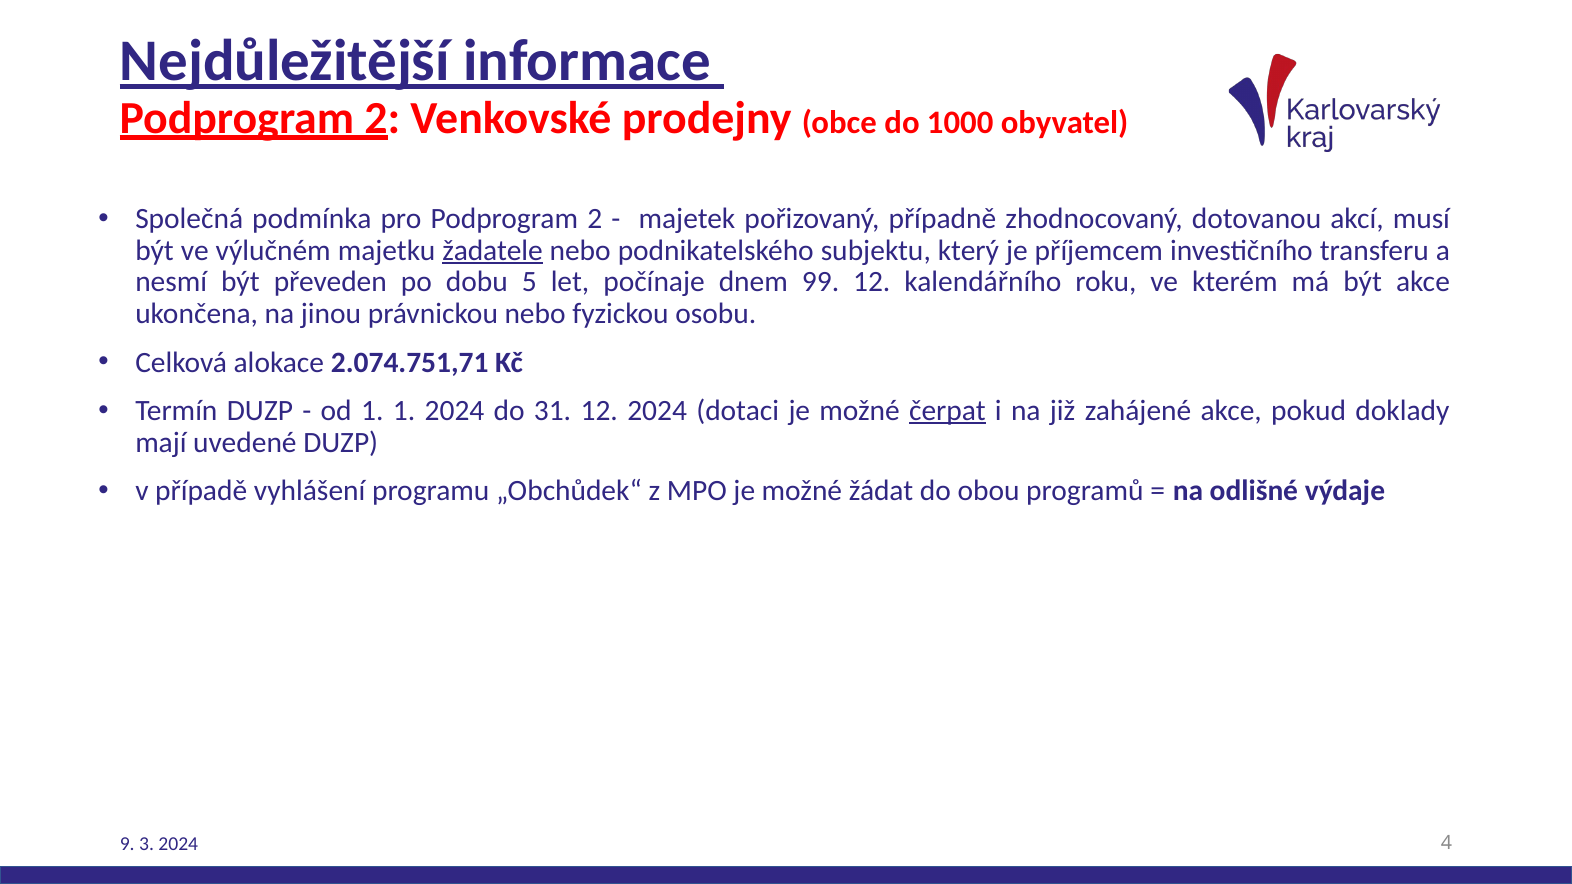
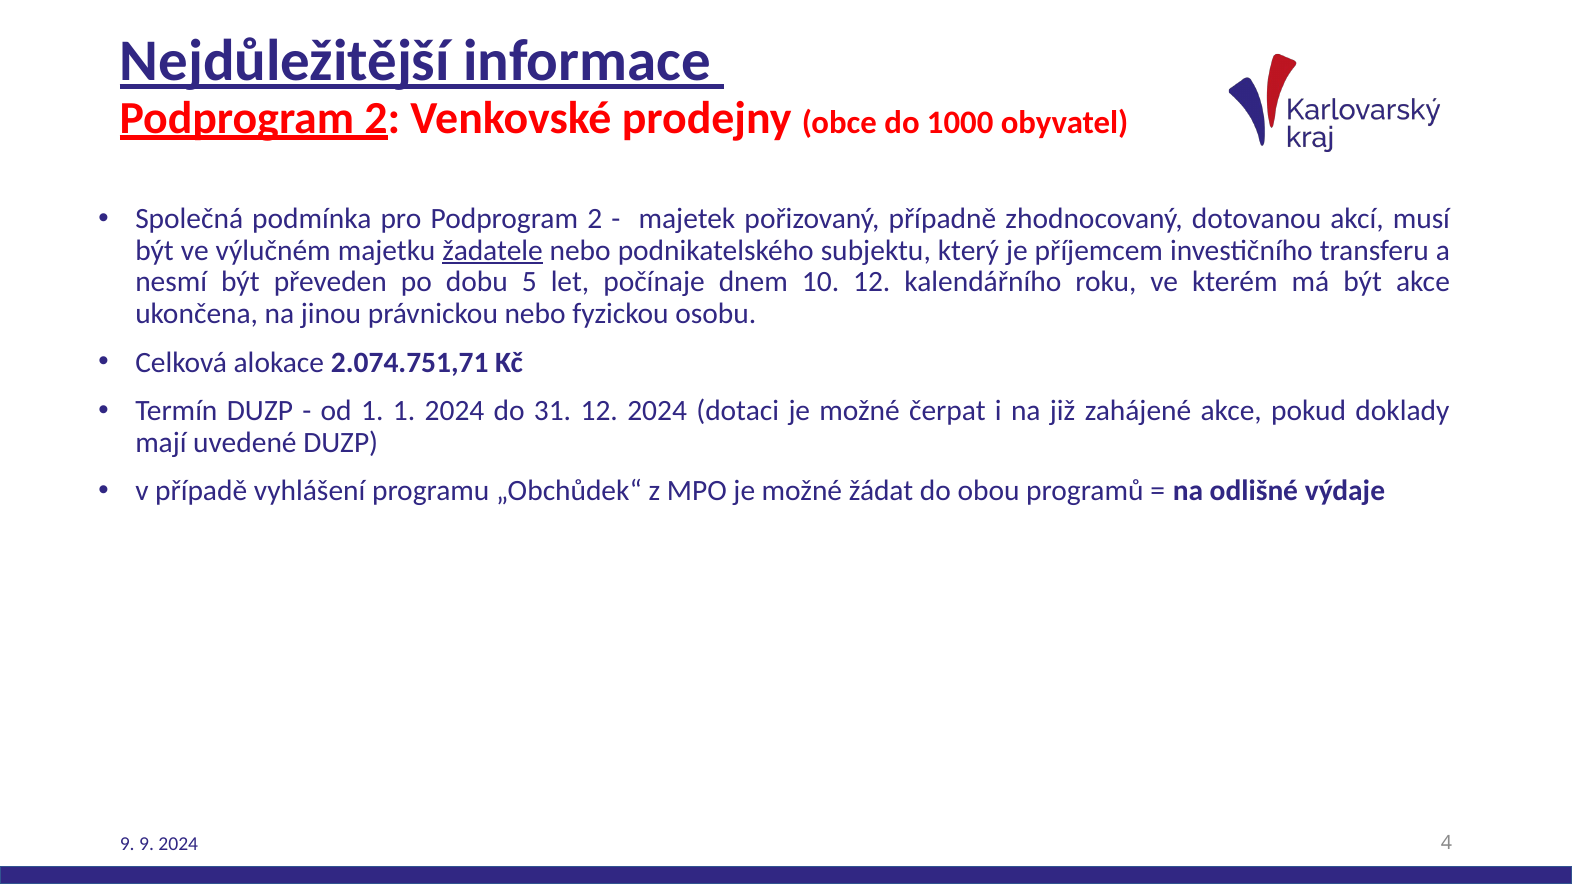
99: 99 -> 10 (821, 282)
čerpat underline: present -> none (947, 411)
9 3: 3 -> 9 (147, 844)
